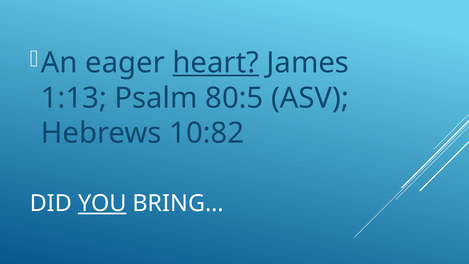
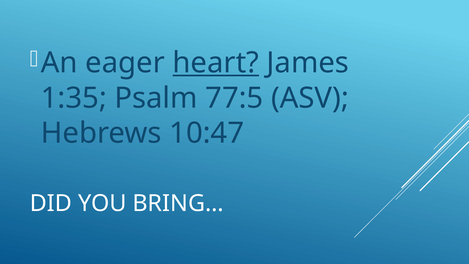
1:13: 1:13 -> 1:35 (74, 98)
80:5: 80:5 -> 77:5 (234, 98)
10:82: 10:82 -> 10:47 (207, 133)
YOU underline: present -> none (102, 203)
